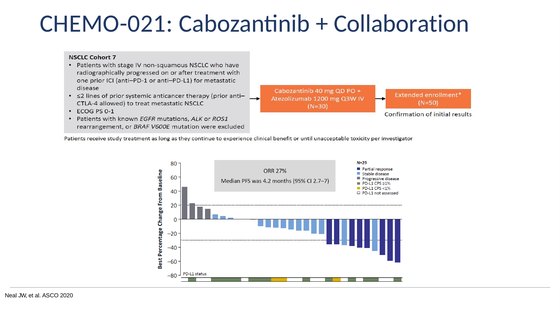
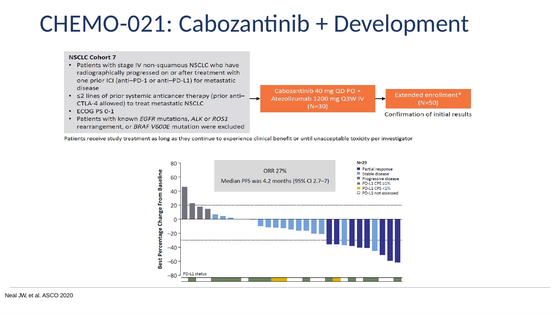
Collaboration: Collaboration -> Development (402, 24)
